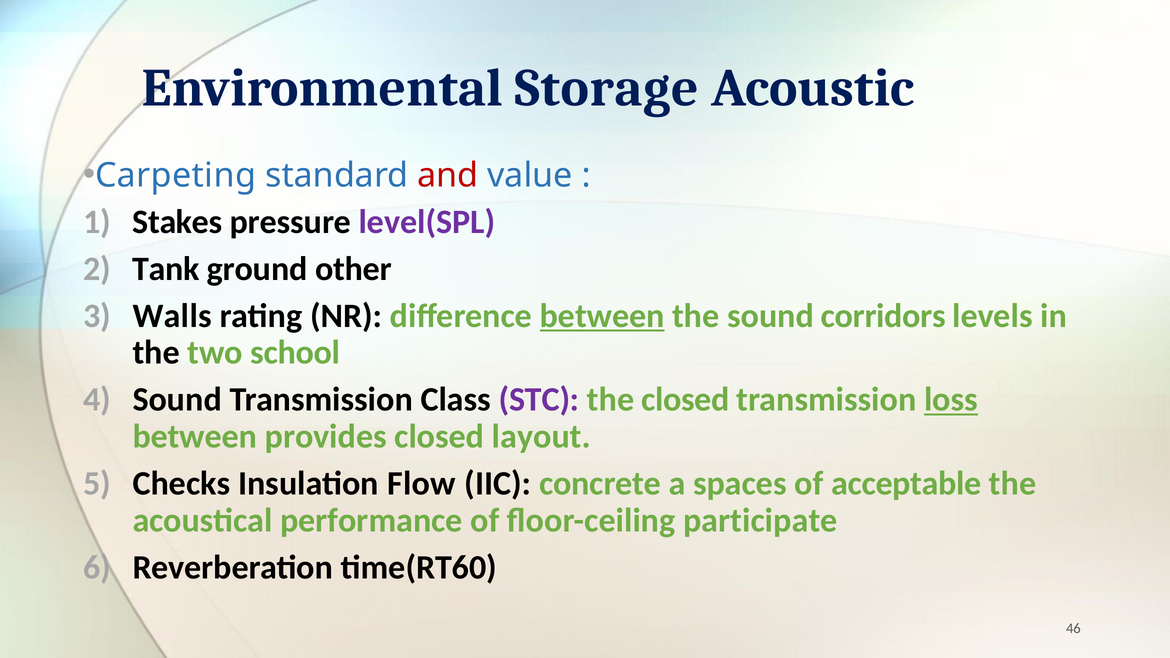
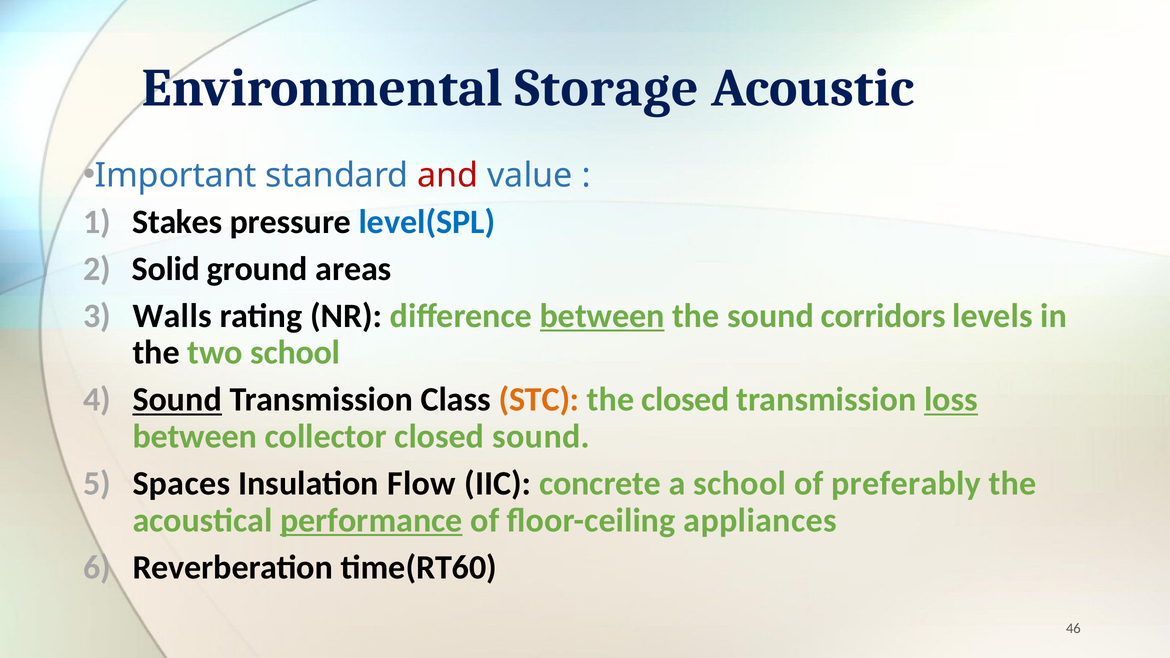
Carpeting: Carpeting -> Important (176, 175)
level(SPL colour: purple -> blue (427, 222)
Tank: Tank -> Solid (166, 269)
other: other -> areas (353, 269)
Sound underline: none -> present (177, 400)
STC colour: purple -> orange (539, 400)
provides: provides -> collector (326, 437)
closed layout: layout -> sound (541, 437)
Checks: Checks -> Spaces (181, 484)
a spaces: spaces -> school (740, 484)
acceptable: acceptable -> preferably (906, 484)
performance underline: none -> present (371, 520)
participate: participate -> appliances (760, 520)
